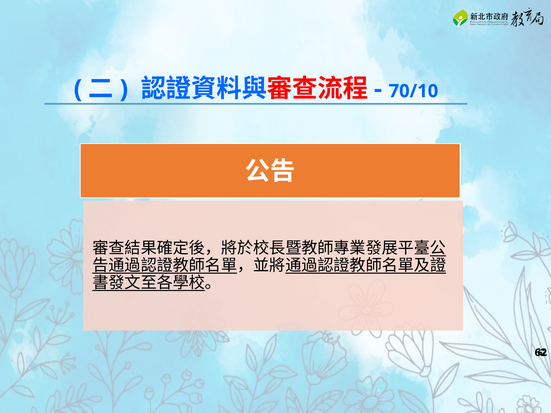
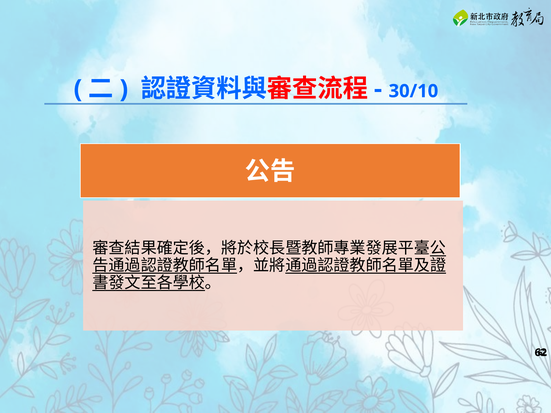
70/10: 70/10 -> 30/10 (413, 91)
